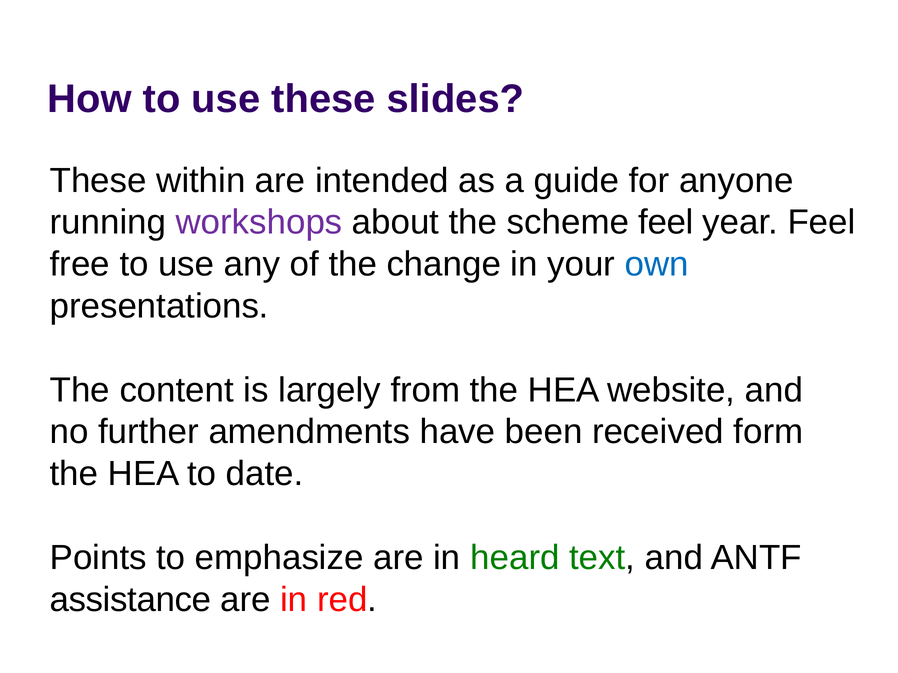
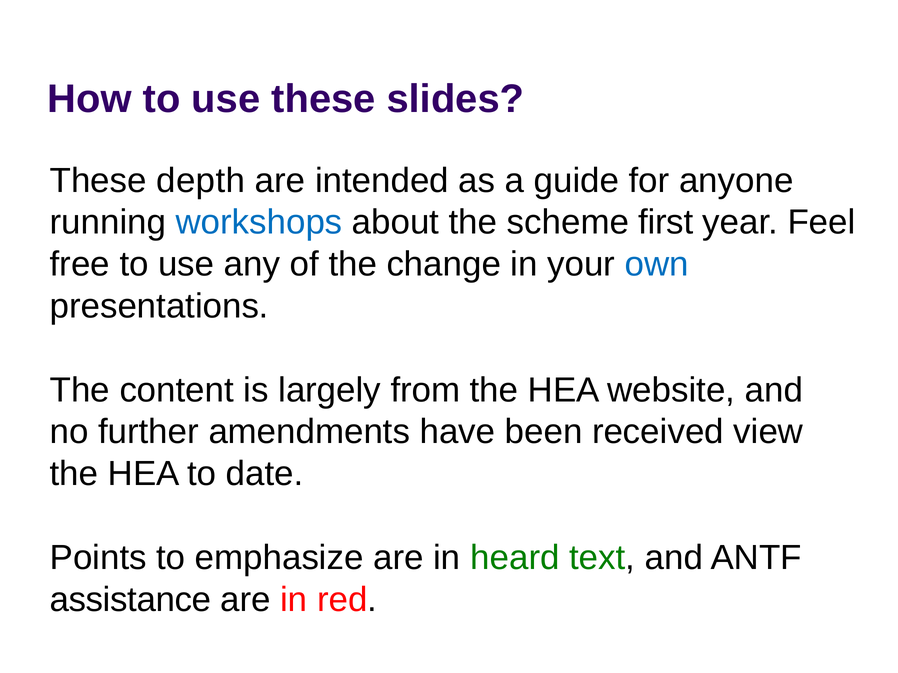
within: within -> depth (201, 181)
workshops colour: purple -> blue (259, 223)
scheme feel: feel -> first (666, 223)
form: form -> view (768, 432)
